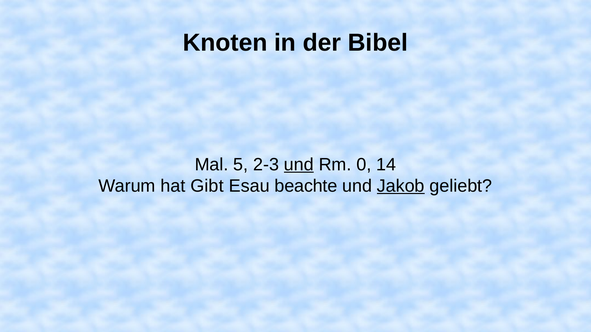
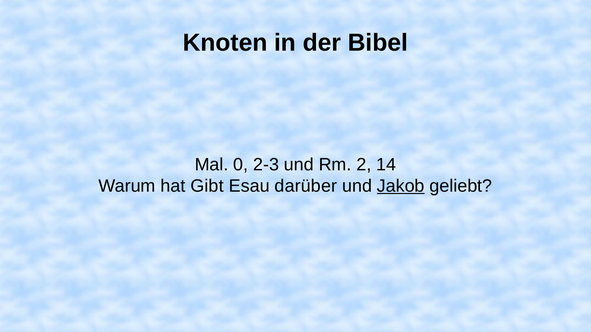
5: 5 -> 0 (241, 165)
und underline: present -> none (299, 165)
0: 0 -> 2 (364, 165)
beachte: beachte -> darüber (306, 186)
